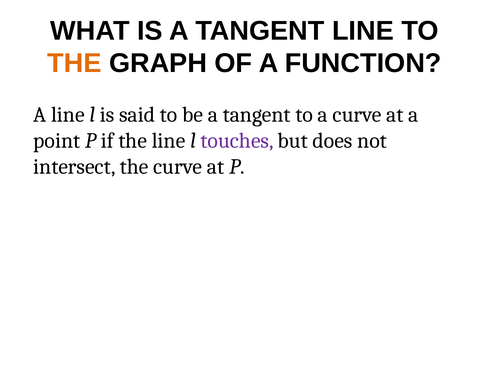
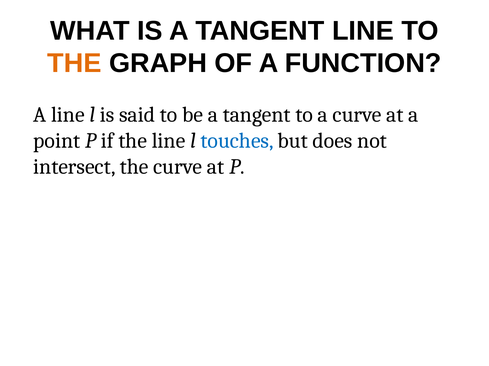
touches colour: purple -> blue (237, 141)
